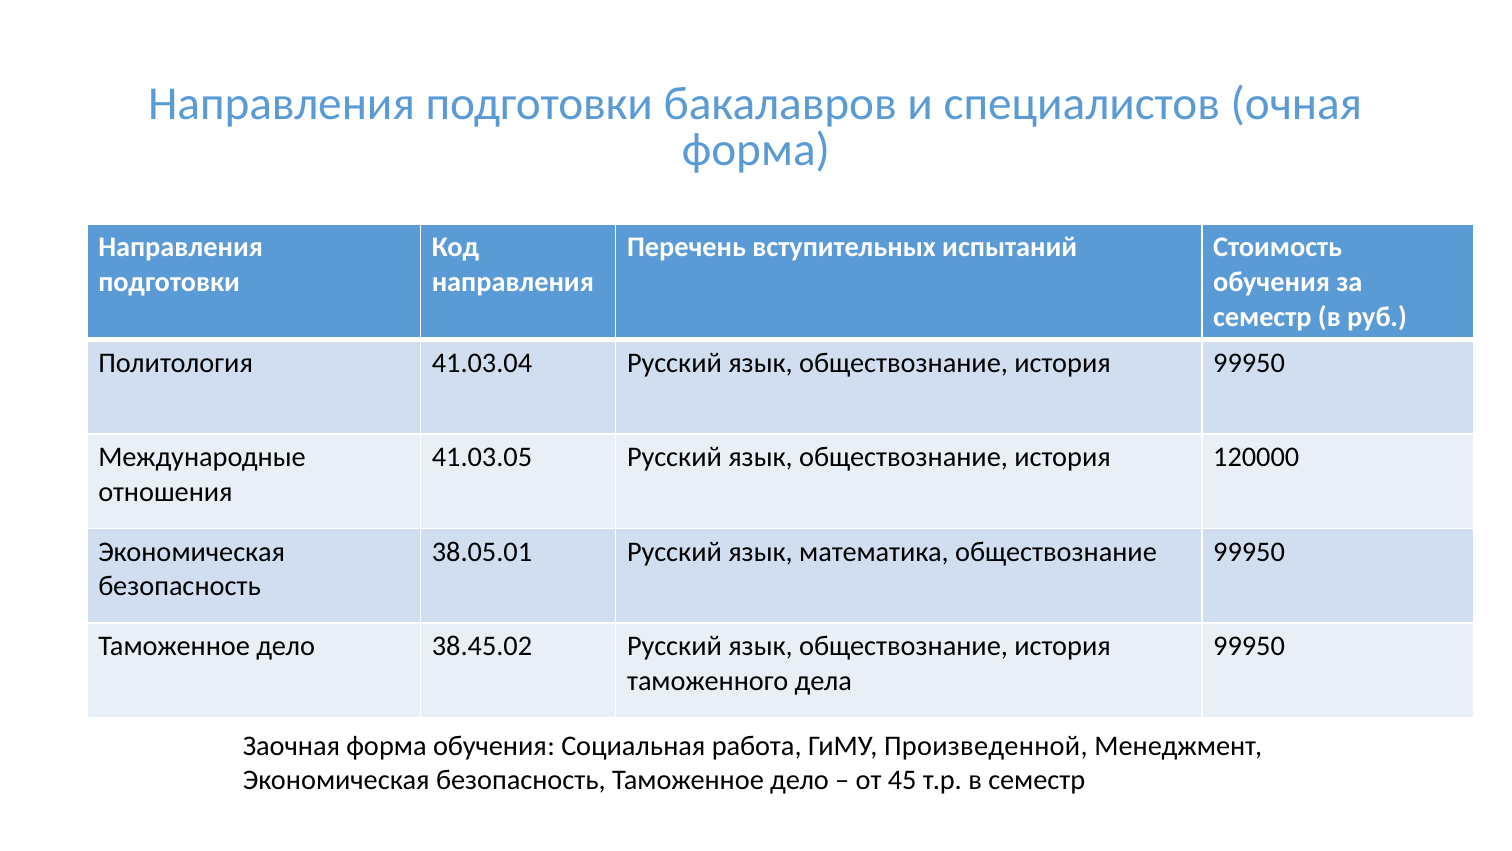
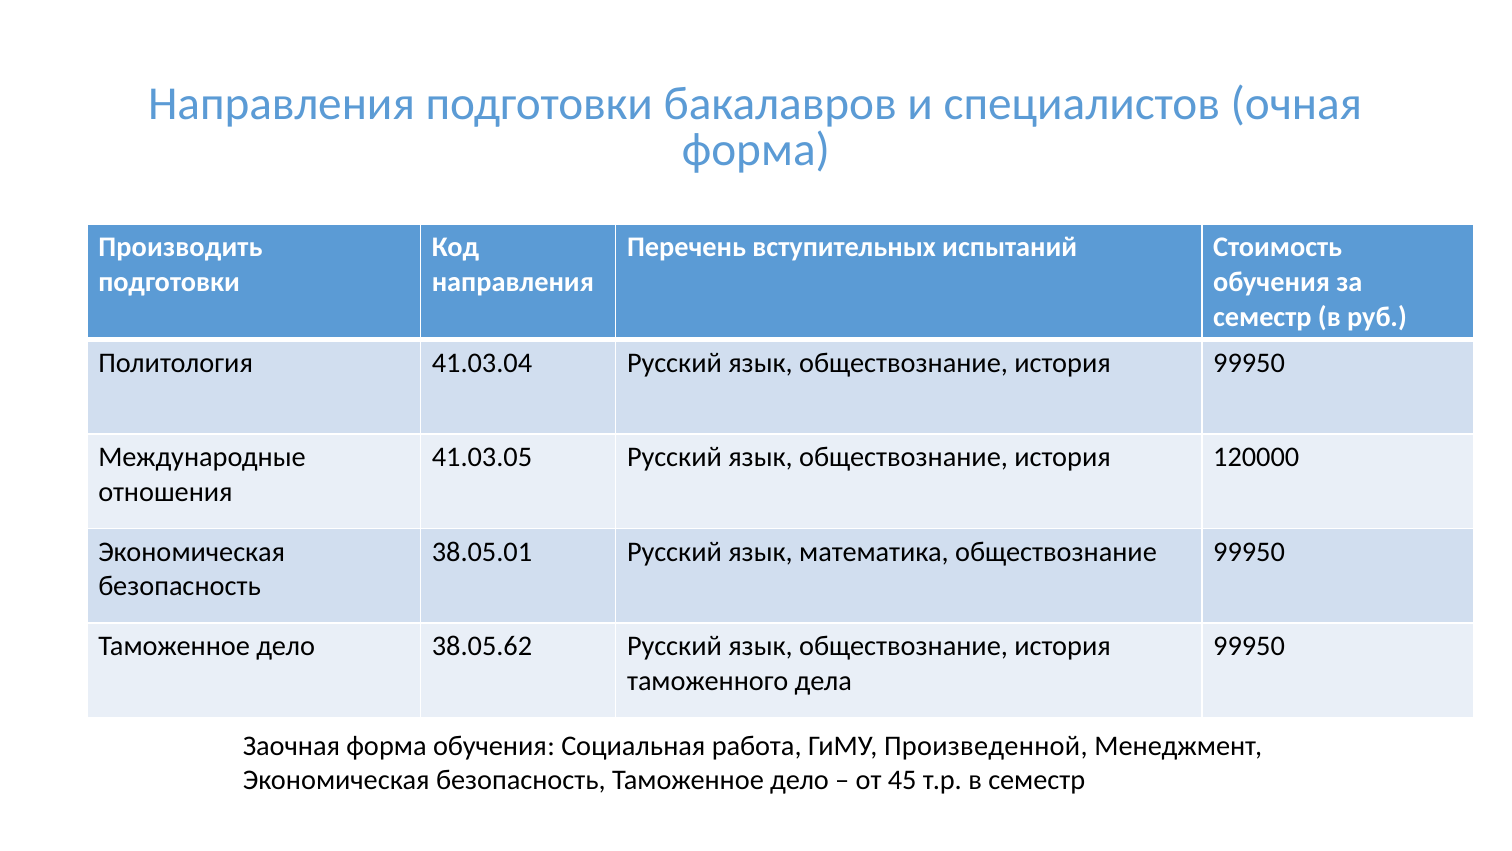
Направления: Направления -> Производить (180, 247)
38.45.02: 38.45.02 -> 38.05.62 (482, 646)
